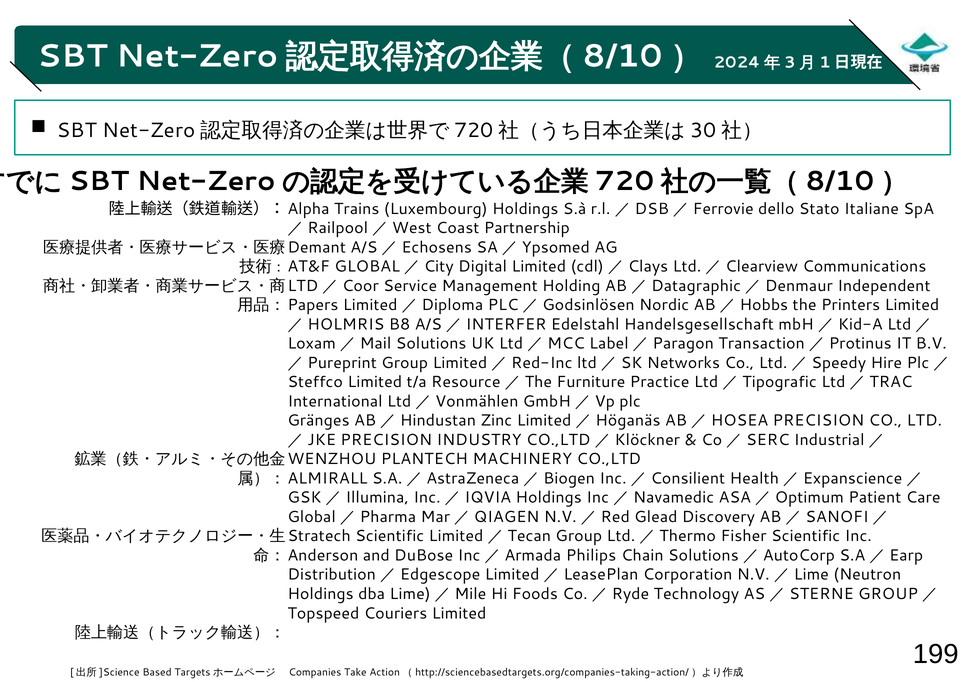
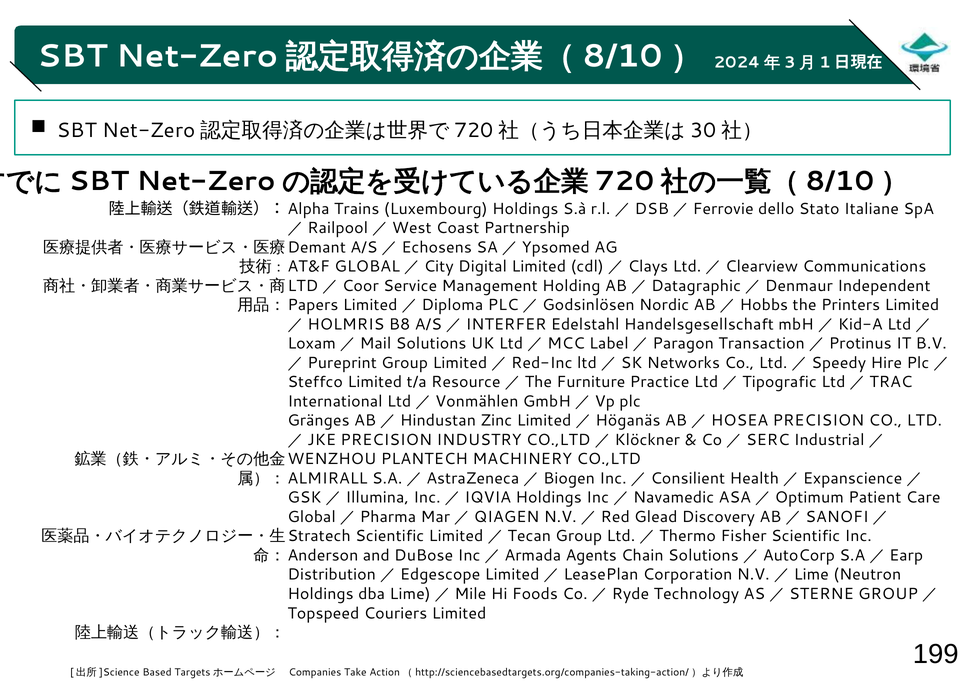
Philips: Philips -> Agents (591, 556)
